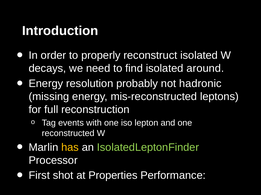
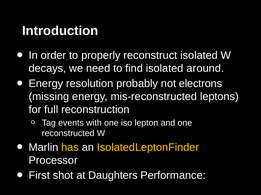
hadronic: hadronic -> electrons (200, 84)
IsolatedLeptonFinder colour: light green -> yellow (148, 148)
Properties: Properties -> Daughters (113, 176)
